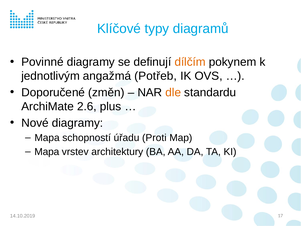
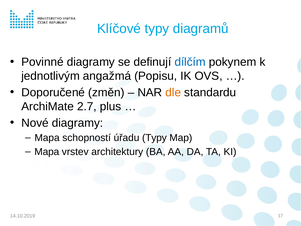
dílčím colour: orange -> blue (190, 62)
Potřeb: Potřeb -> Popisu (156, 76)
2.6: 2.6 -> 2.7 (87, 106)
úřadu Proti: Proti -> Typy (154, 138)
